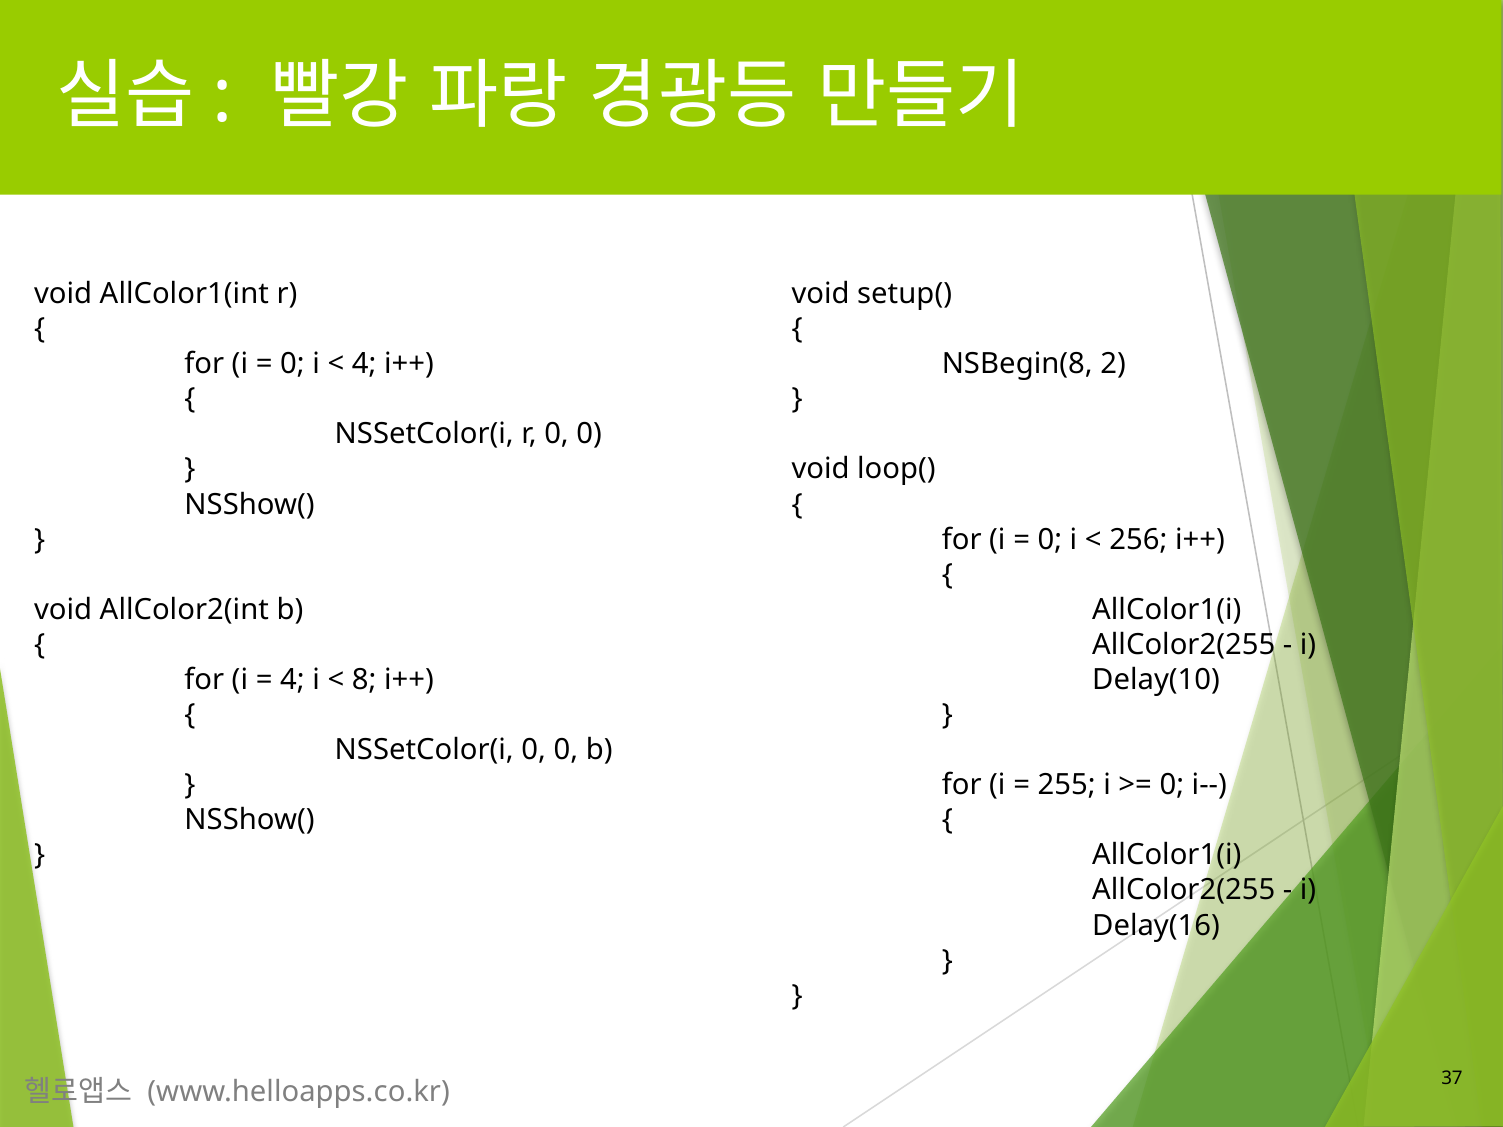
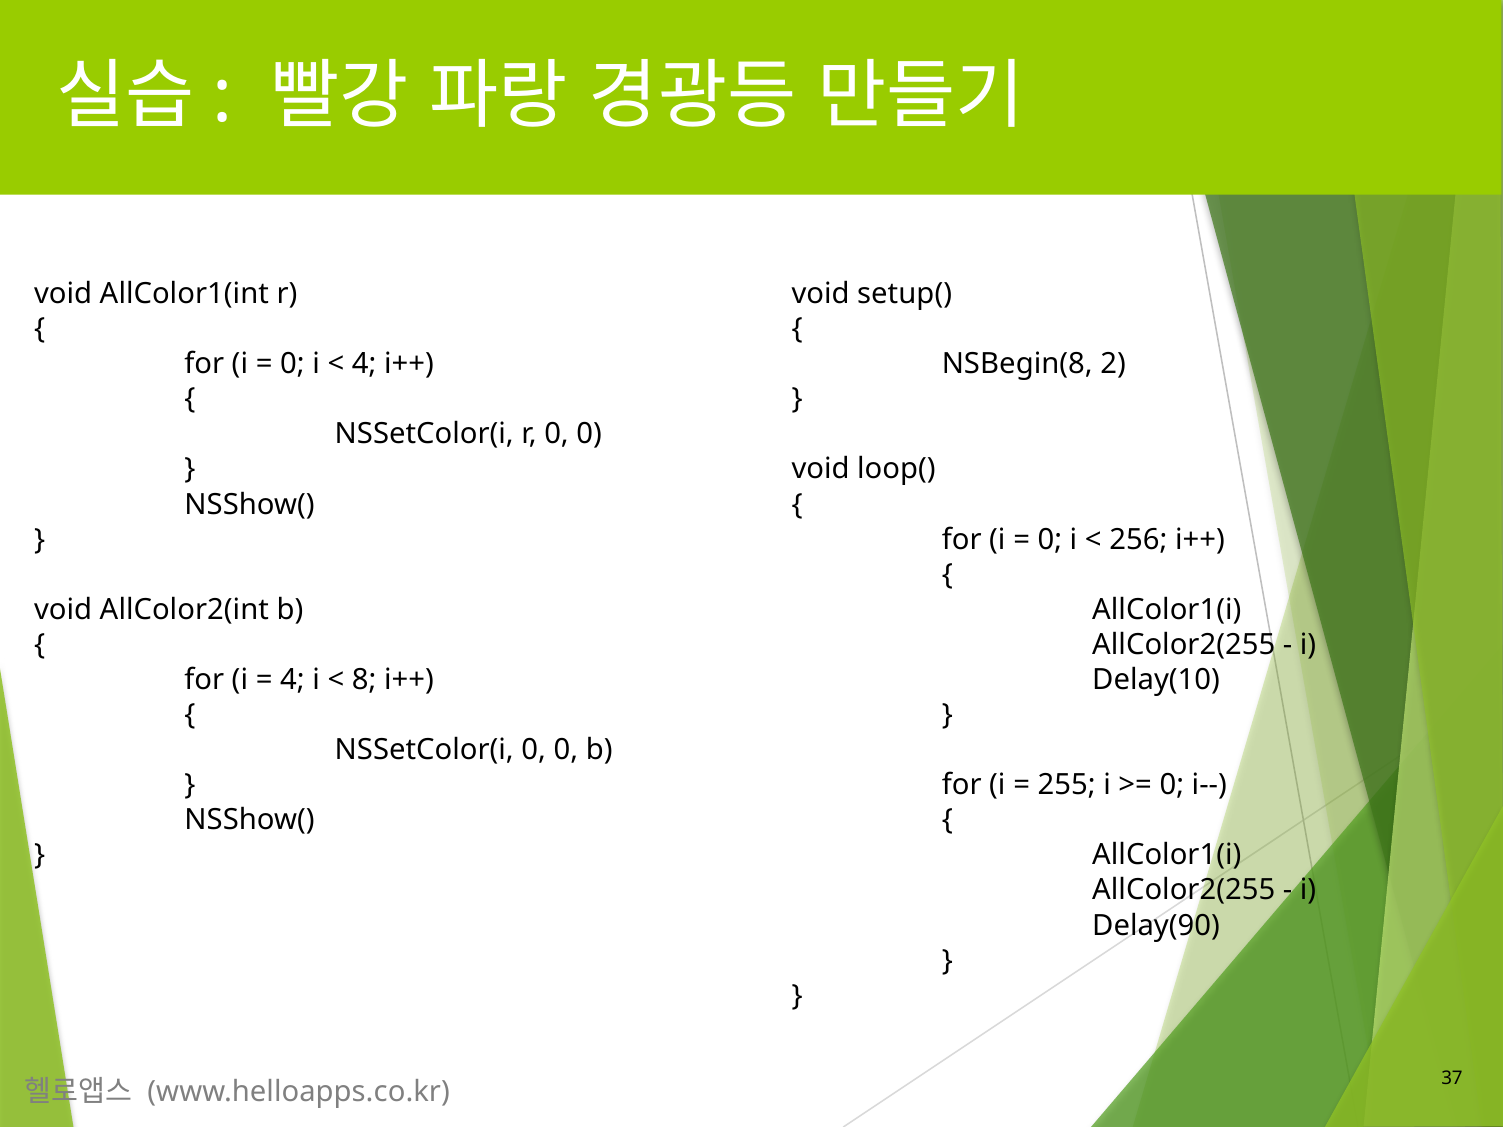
Delay(16: Delay(16 -> Delay(90 (1156, 926)
